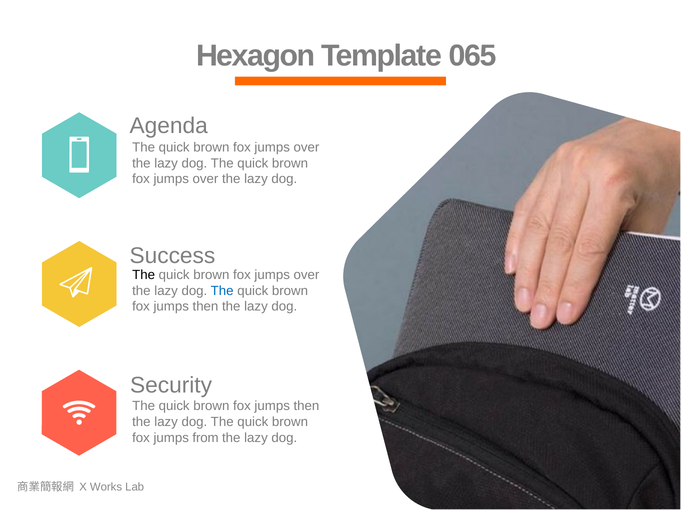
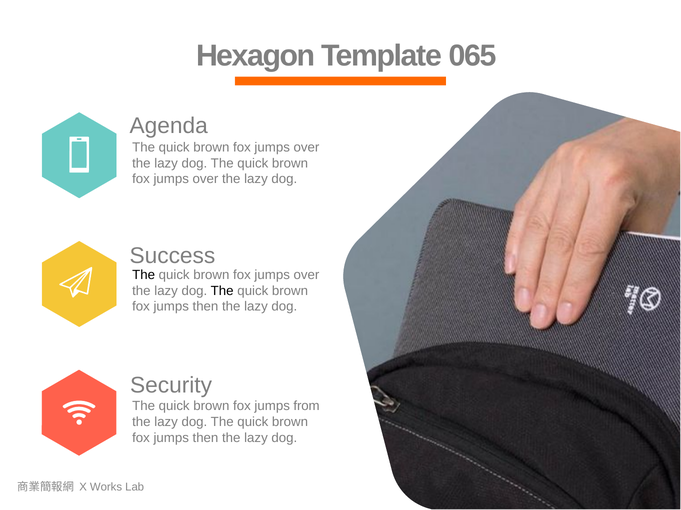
The colour: blue -> black (222, 291)
then: then -> from (307, 407)
from: from -> then (205, 438)
